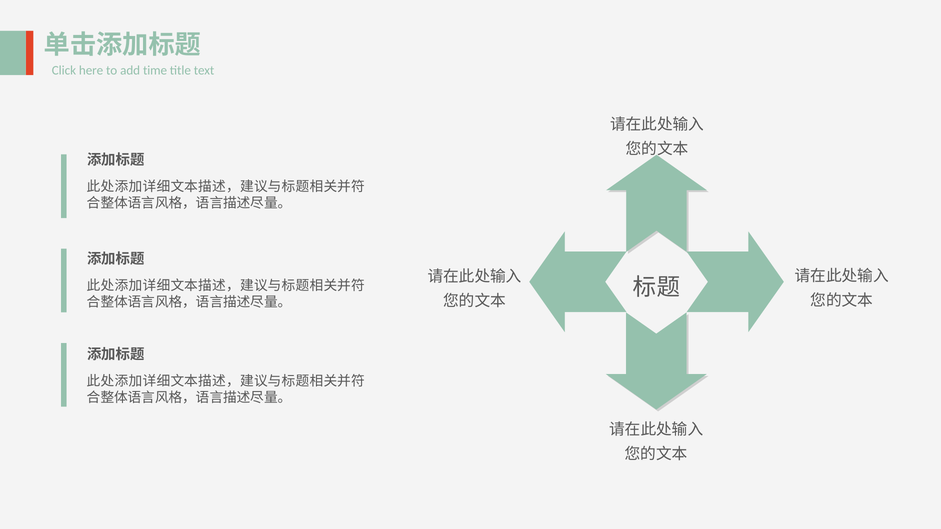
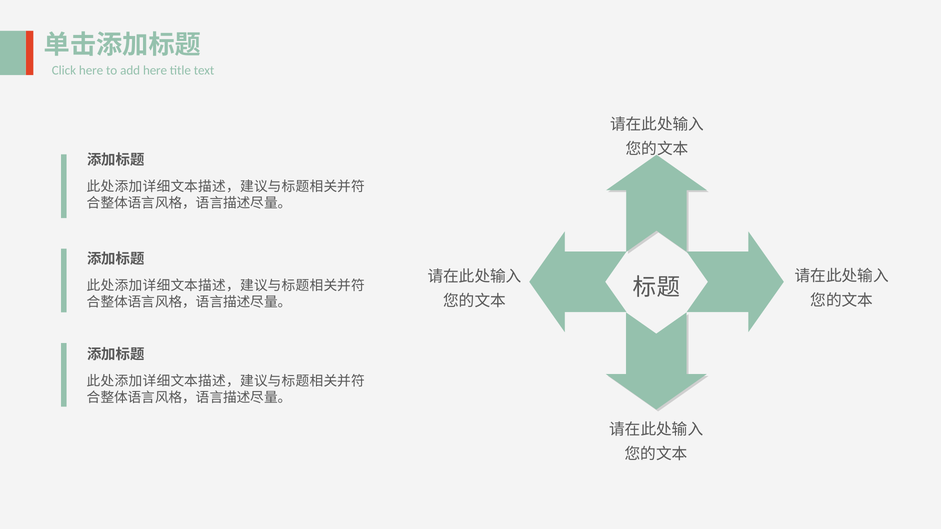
add time: time -> here (155, 71)
